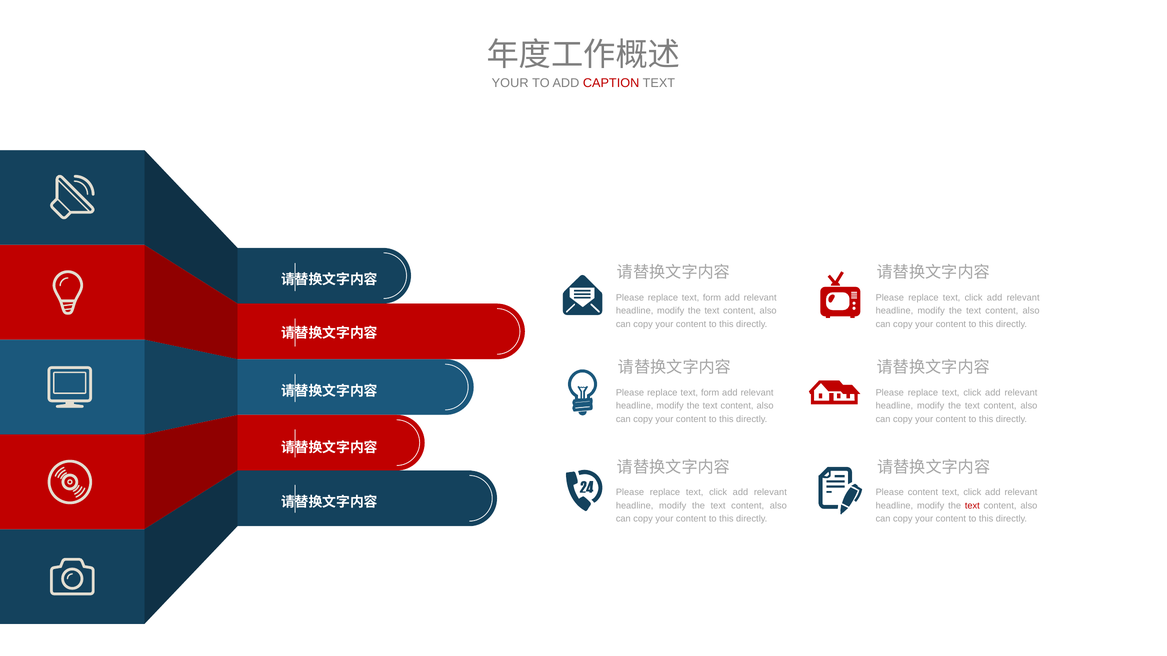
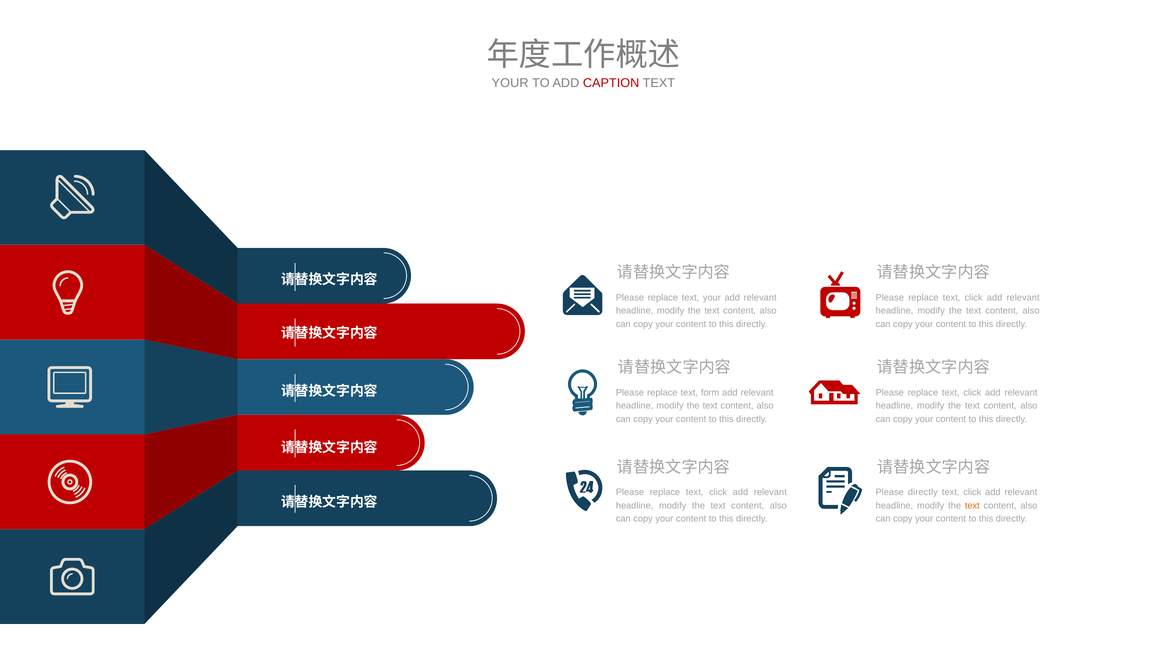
form: form -> your (712, 298)
Please content: content -> directly (923, 493)
text colour: red -> orange (972, 506)
